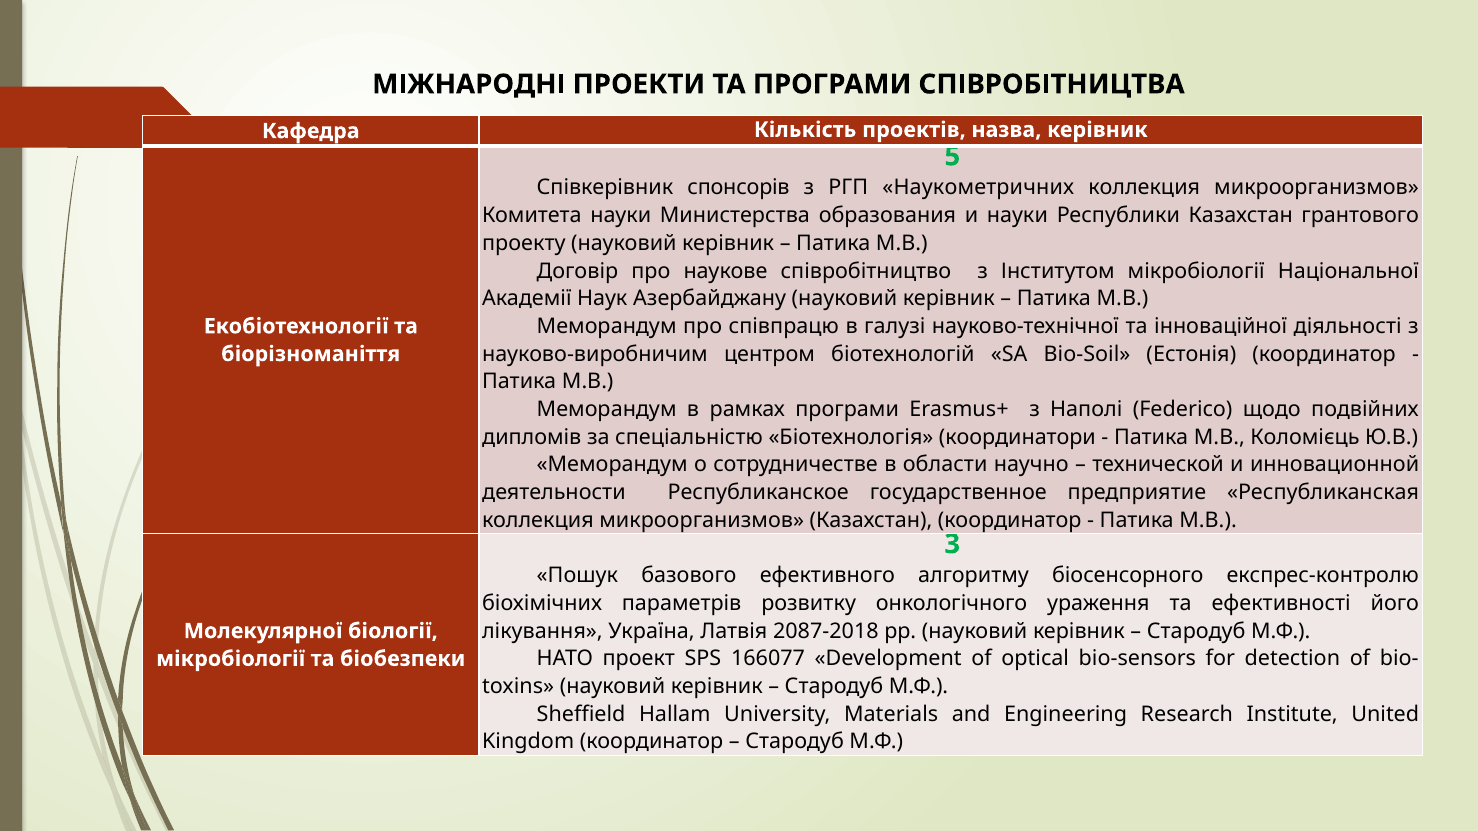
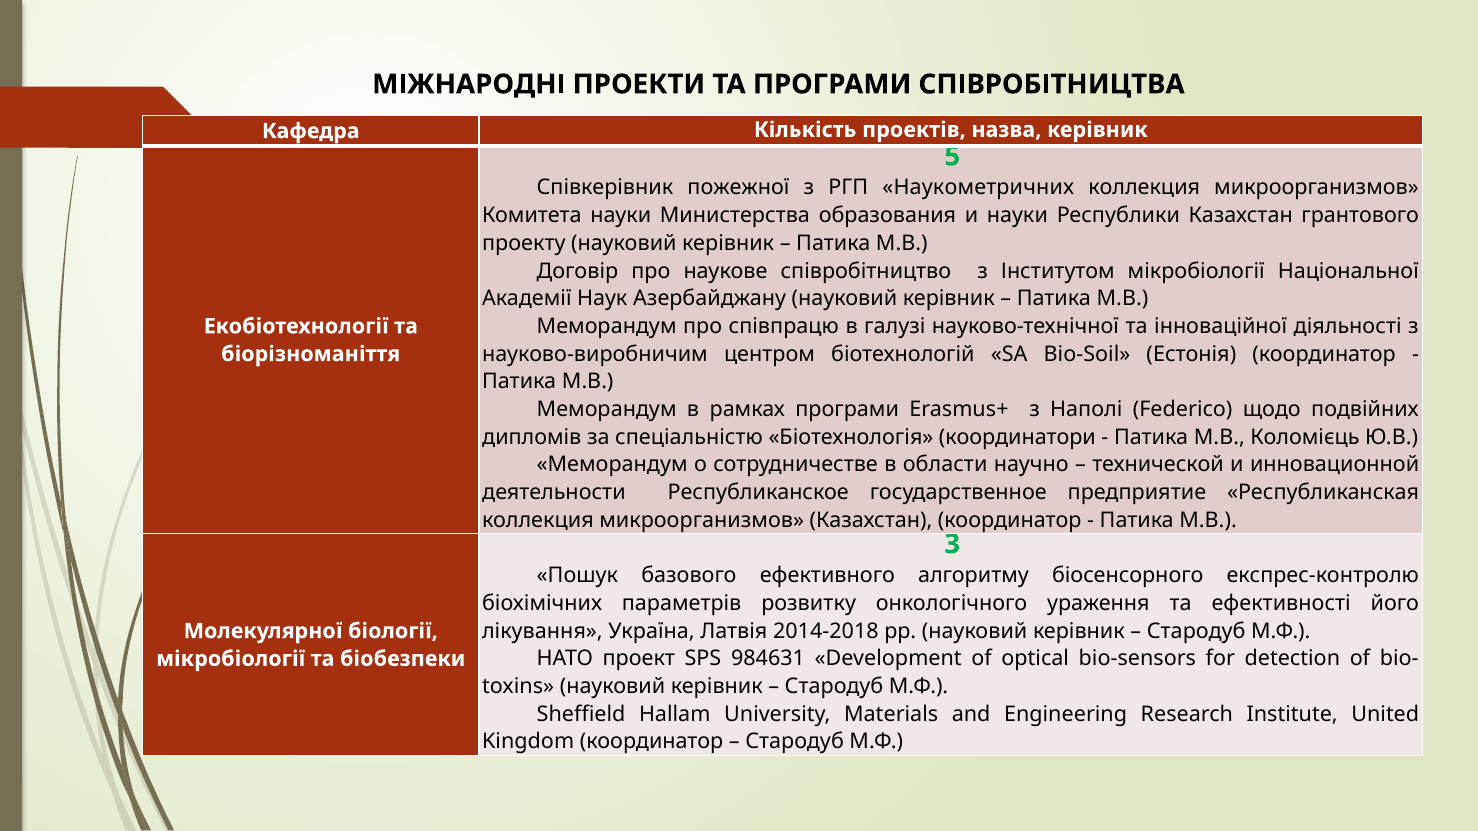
спонсорів: спонсорів -> пожежної (738, 188)
2087-2018: 2087-2018 -> 2014-2018 (826, 631)
166077: 166077 -> 984631 (768, 659)
